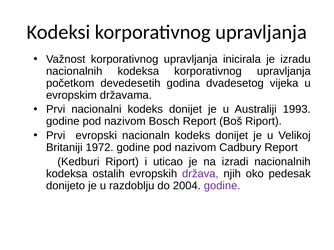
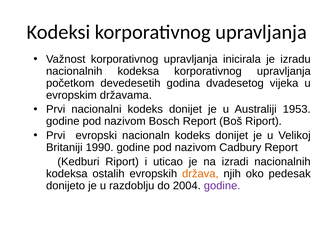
1993: 1993 -> 1953 (297, 110)
1972: 1972 -> 1990 (100, 148)
država colour: purple -> orange (200, 174)
